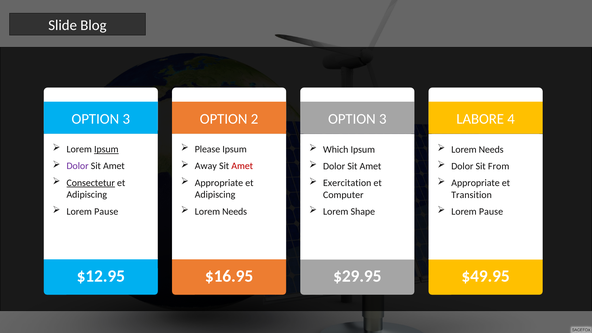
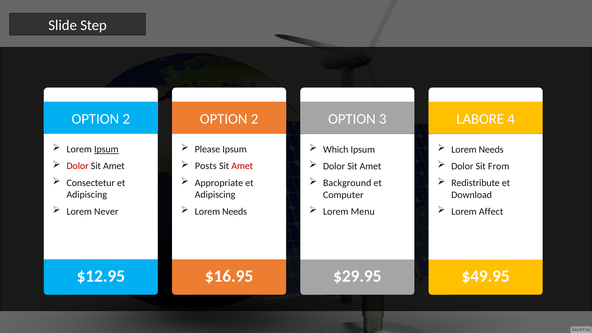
Blog: Blog -> Step (94, 25)
3: 3 -> 2 (126, 119)
Dolor colour: purple -> red (78, 166)
Away: Away -> Posts (206, 166)
Consectetur underline: present -> none (91, 183)
Exercitation: Exercitation -> Background (347, 183)
Appropriate: Appropriate -> Redistribute (476, 183)
Transition: Transition -> Download (472, 195)
Pause: Pause -> Never (106, 211)
Shape: Shape -> Menu (363, 212)
Pause: Pause -> Affect (491, 212)
